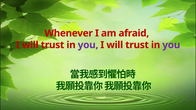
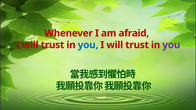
you colour: purple -> blue (88, 45)
